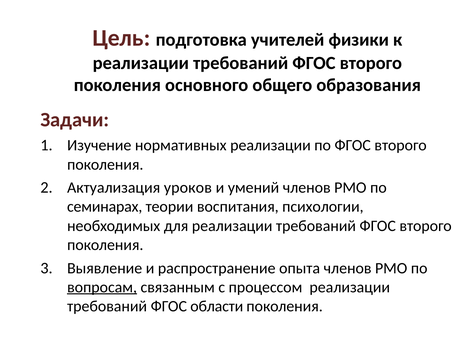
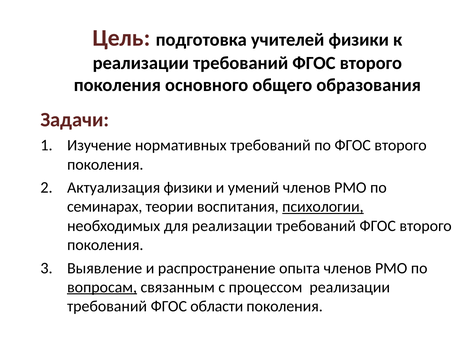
нормативных реализации: реализации -> требований (270, 145)
Актуализация уроков: уроков -> физики (188, 188)
психологии underline: none -> present (323, 207)
